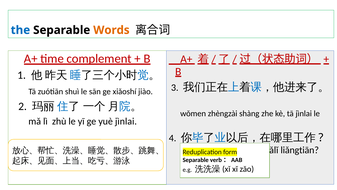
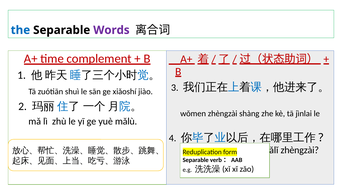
Words colour: orange -> purple (111, 30)
yuè jìnlai: jìnlai -> mǎlù (126, 121)
liǎngtiān: liǎngtiān -> zhèngzài (300, 150)
